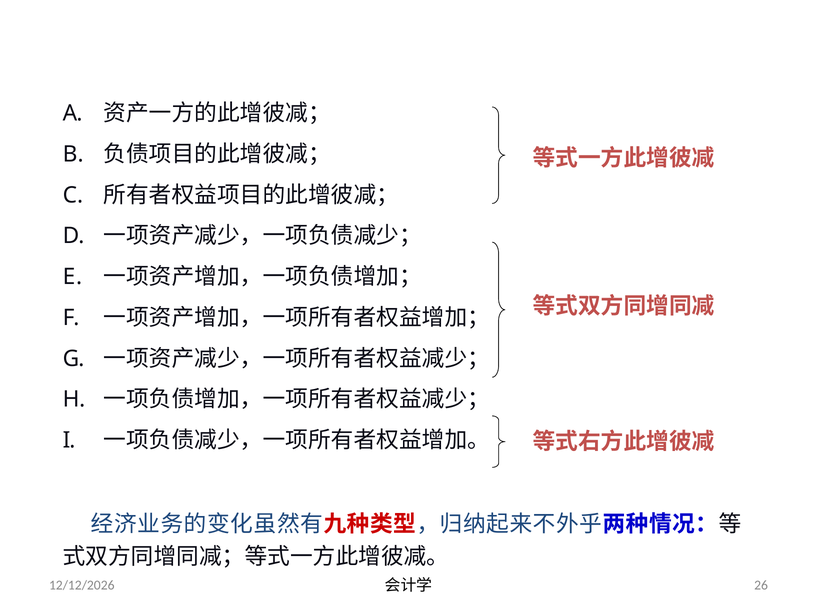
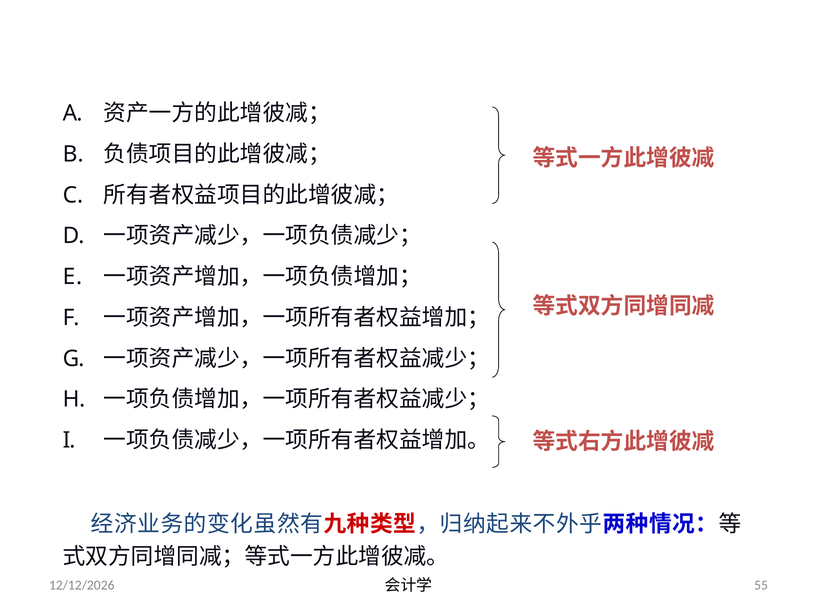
26: 26 -> 55 (761, 585)
